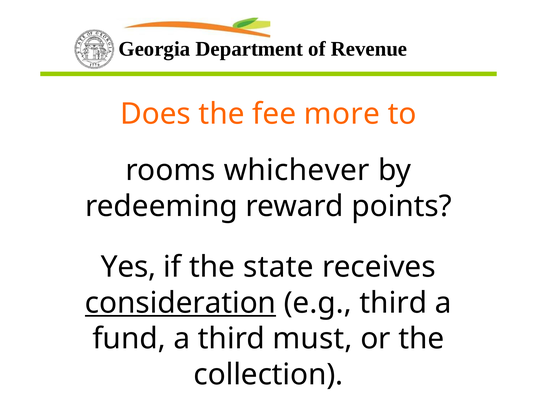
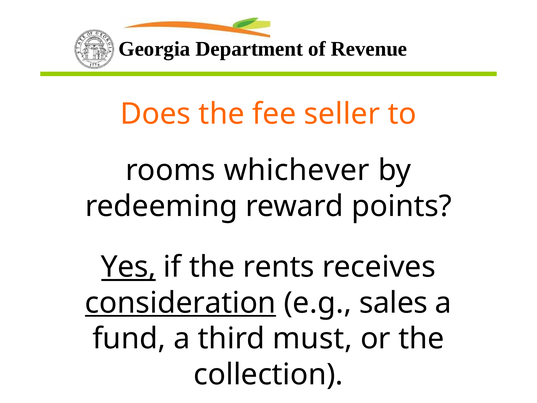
more: more -> seller (342, 114)
Yes underline: none -> present (129, 267)
state: state -> rents (279, 267)
e.g third: third -> sales (394, 303)
